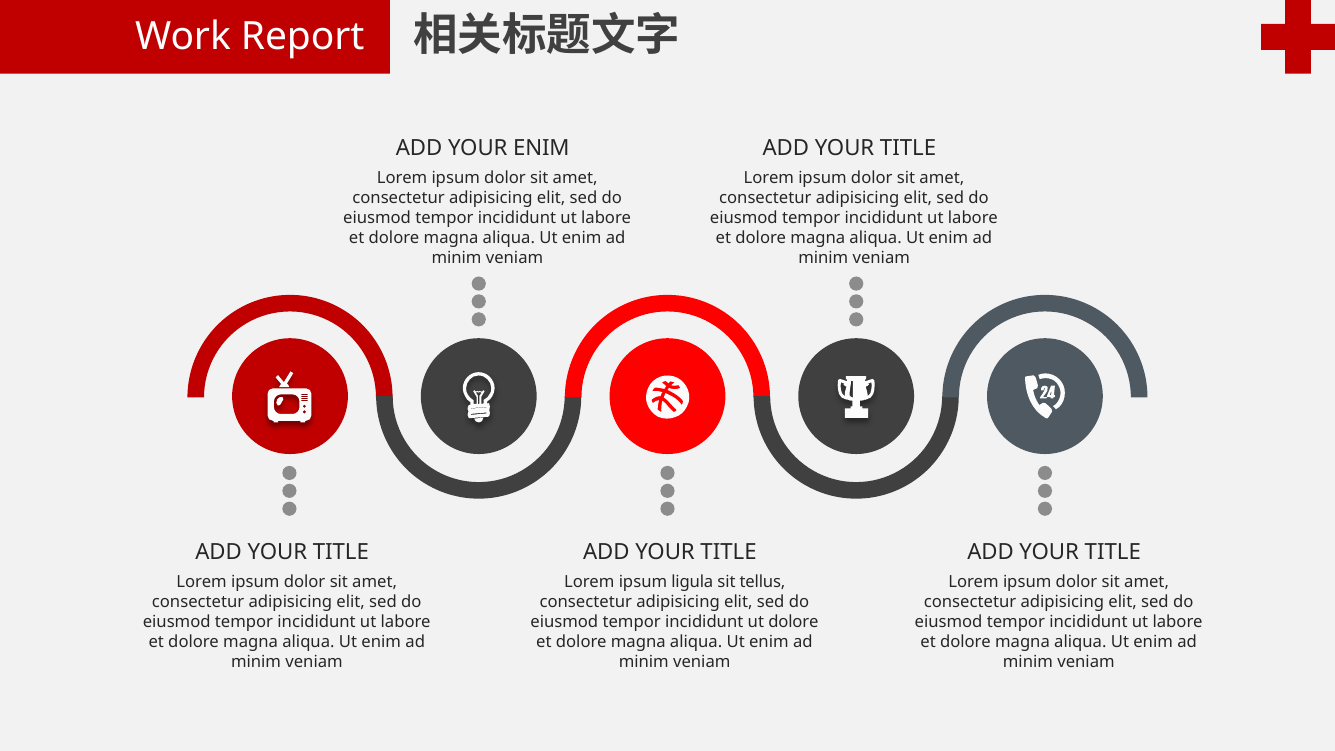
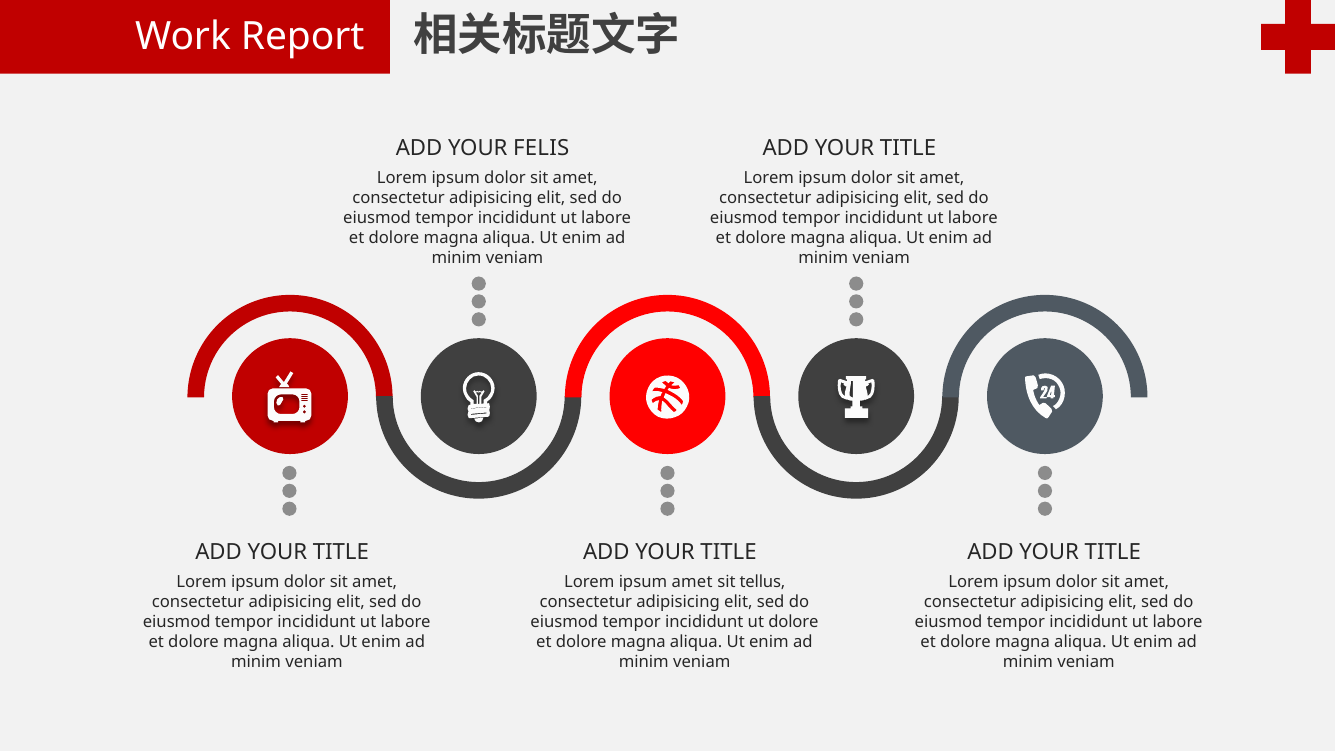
YOUR ENIM: ENIM -> FELIS (541, 148)
ipsum ligula: ligula -> amet (692, 582)
